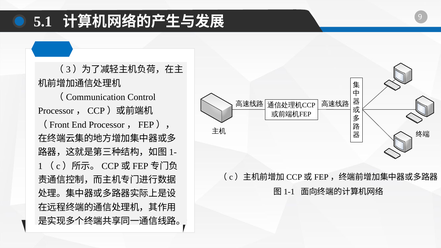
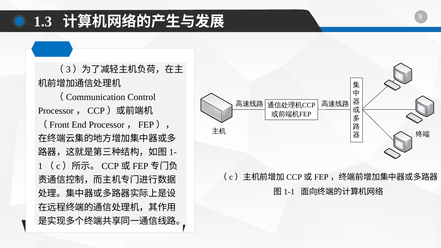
5.1: 5.1 -> 1.3 (43, 22)
